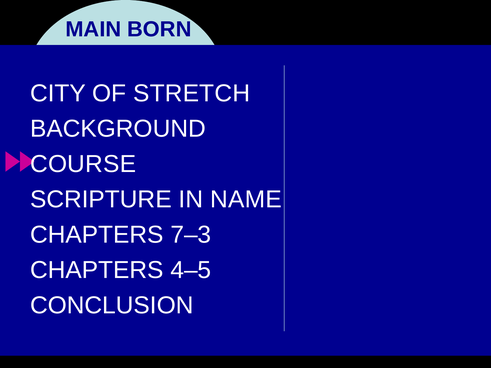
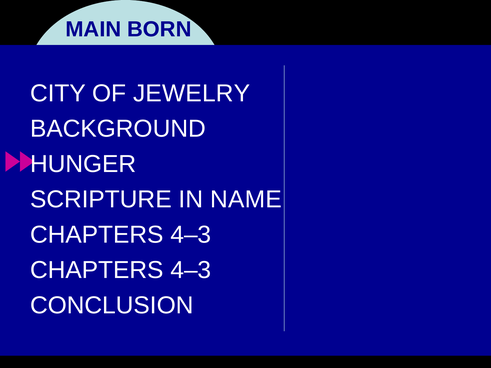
STRETCH: STRETCH -> JEWELRY (192, 93)
COURSE: COURSE -> HUNGER (83, 164)
7–3: 7–3 -> 4–3 (191, 235)
4–5: 4–5 -> 4–3 (191, 270)
